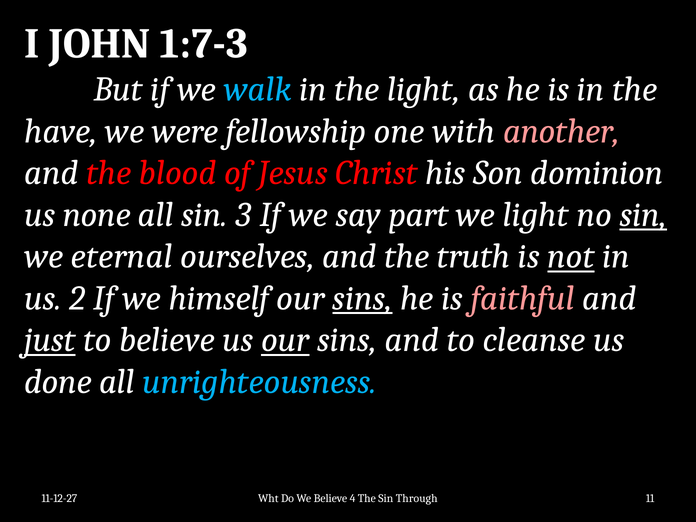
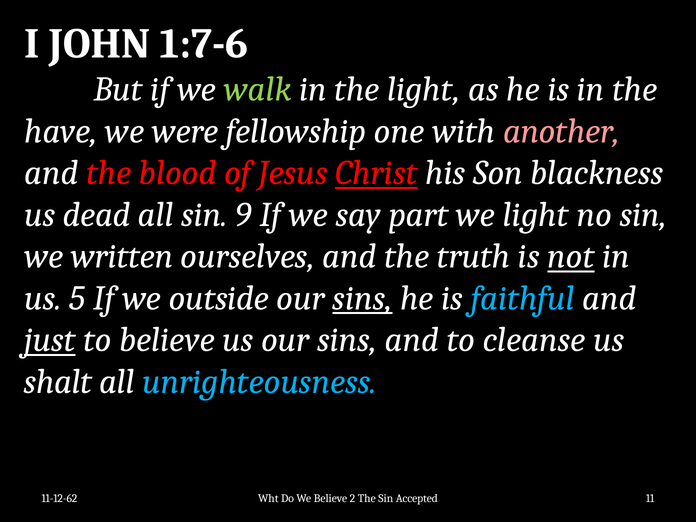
1:7-3: 1:7-3 -> 1:7-6 (204, 43)
walk colour: light blue -> light green (258, 89)
Christ underline: none -> present (376, 173)
dominion: dominion -> blackness (597, 173)
none: none -> dead (97, 215)
3: 3 -> 9 (243, 215)
sin underline: present -> none (643, 215)
eternal: eternal -> written (122, 256)
2: 2 -> 5 (77, 298)
himself: himself -> outside (219, 298)
faithful colour: pink -> light blue (523, 298)
our underline: present -> none (285, 340)
done: done -> shalt (58, 382)
11-12-27: 11-12-27 -> 11-12-62 (59, 499)
4: 4 -> 2 (352, 499)
Through: Through -> Accepted (417, 499)
